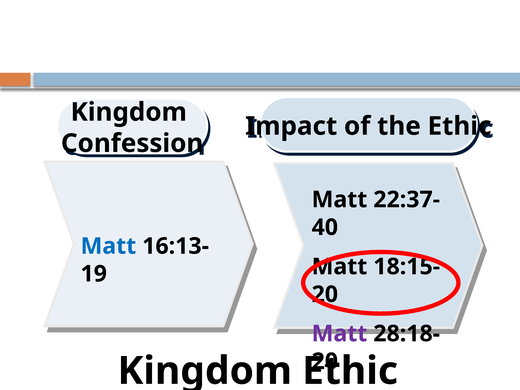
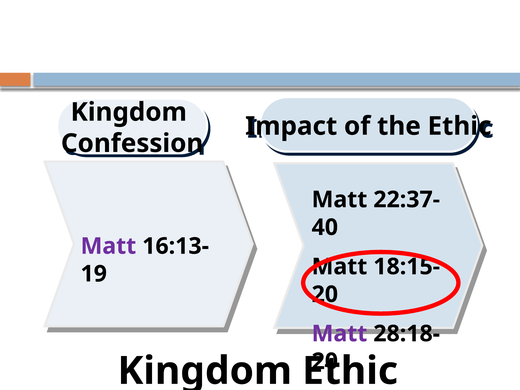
Matt colour: blue -> purple (108, 246)
